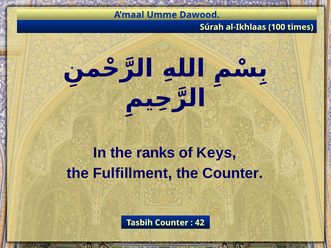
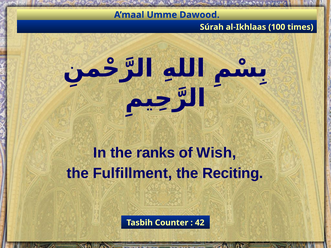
Keys: Keys -> Wish (216, 153)
the Counter: Counter -> Reciting (233, 174)
